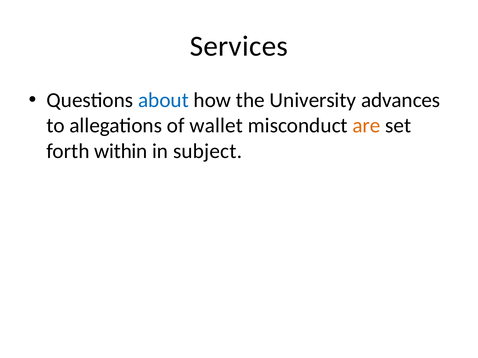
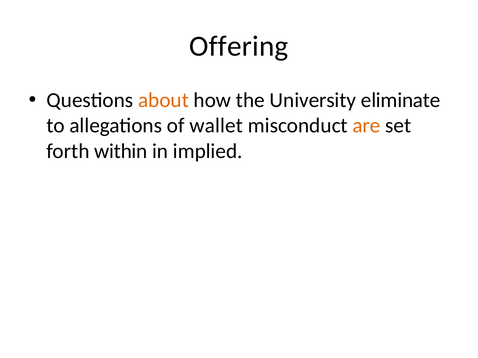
Services: Services -> Offering (239, 46)
about colour: blue -> orange (163, 100)
advances: advances -> eliminate (401, 100)
subject: subject -> implied (208, 151)
